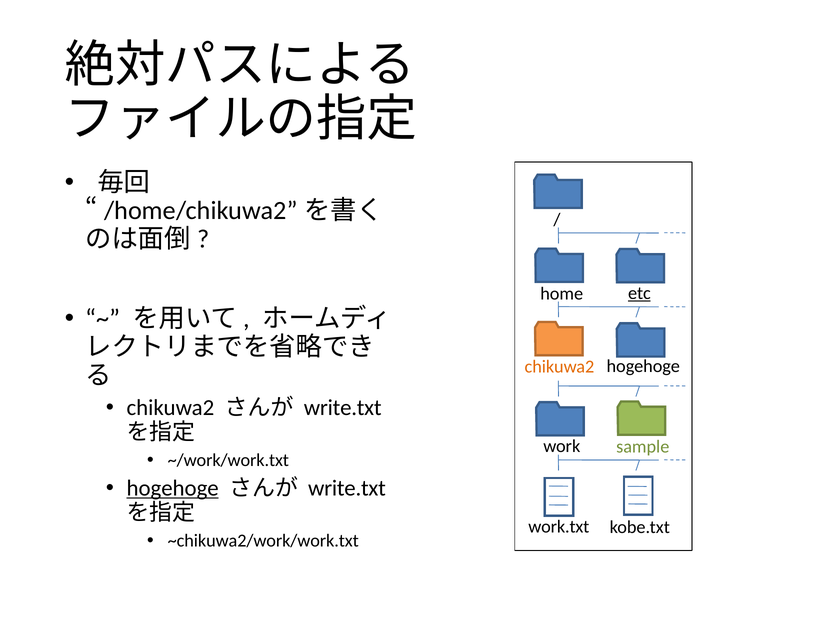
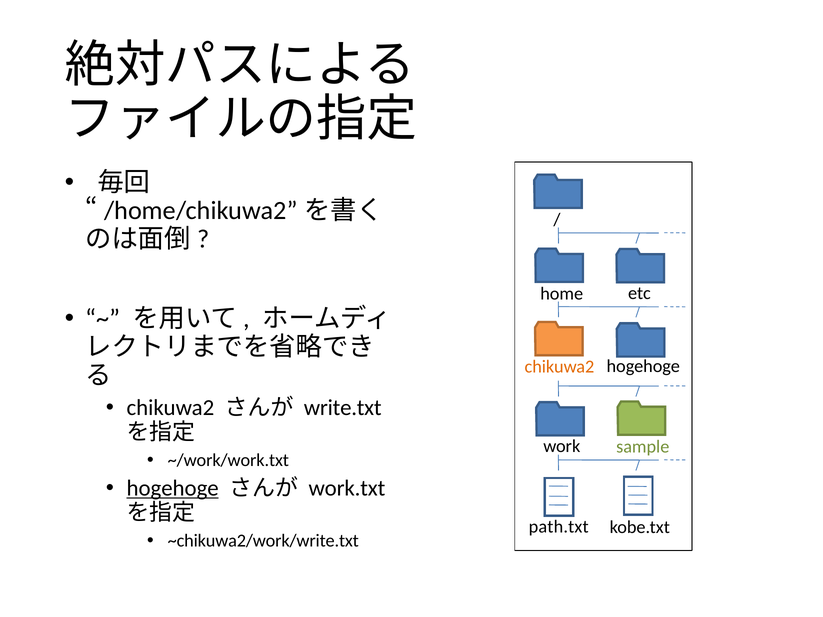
etc underline: present -> none (639, 293)
write.txt: write.txt -> work.txt (347, 488)
work.txt: work.txt -> path.txt (559, 527)
~chikuwa2/work/work.txt: ~chikuwa2/work/work.txt -> ~chikuwa2/work/write.txt (263, 541)
